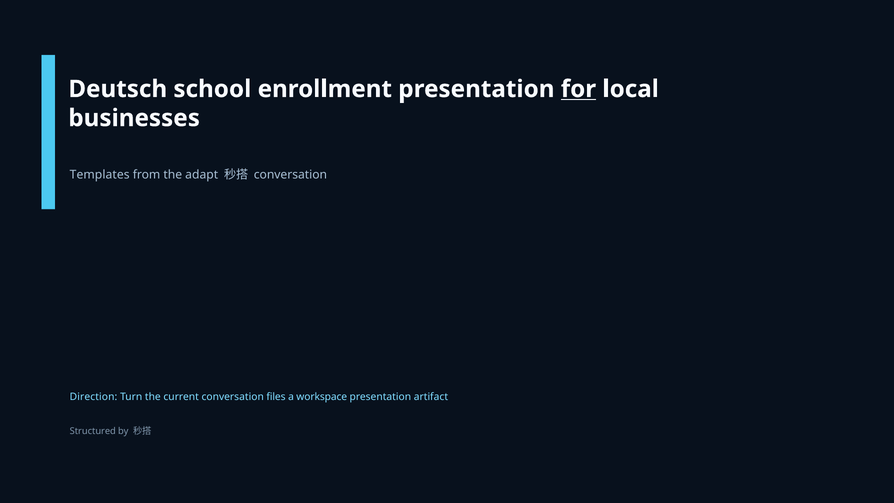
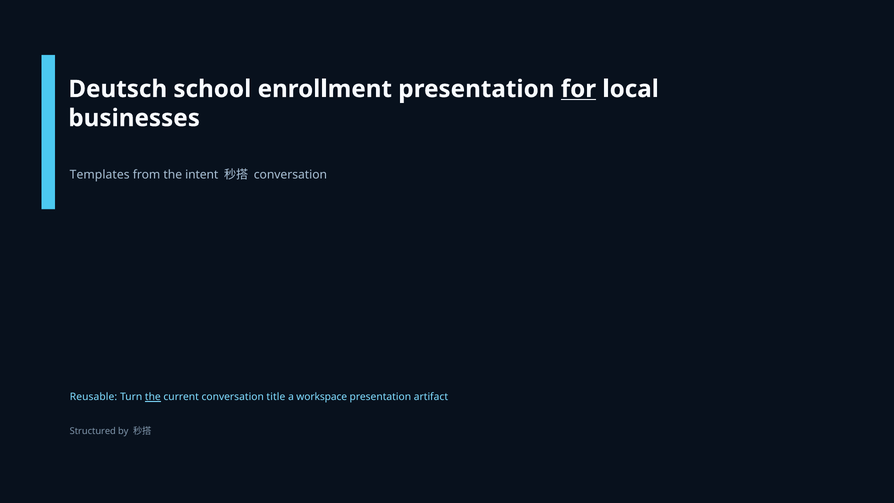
adapt: adapt -> intent (202, 175)
Direction: Direction -> Reusable (94, 397)
the underline: none -> present (153, 397)
files: files -> title (276, 397)
